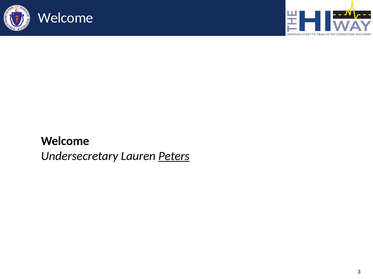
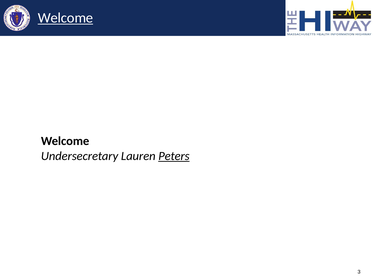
Welcome underline: none -> present (66, 18)
